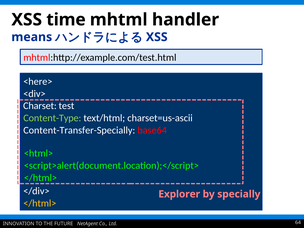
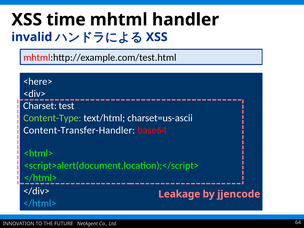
means: means -> invalid (32, 37)
Content-Transfer-Specially: Content-Transfer-Specially -> Content-Transfer-Handler (79, 130)
Explorer: Explorer -> Leakage (179, 194)
specially: specially -> jjencode (239, 194)
</html> colour: yellow -> light blue (40, 203)
